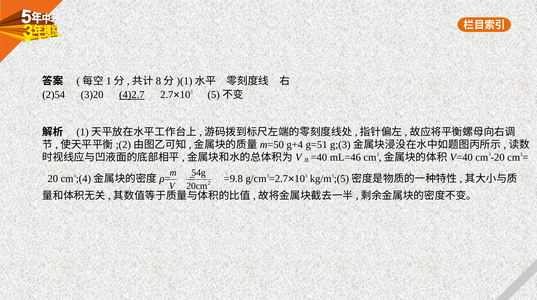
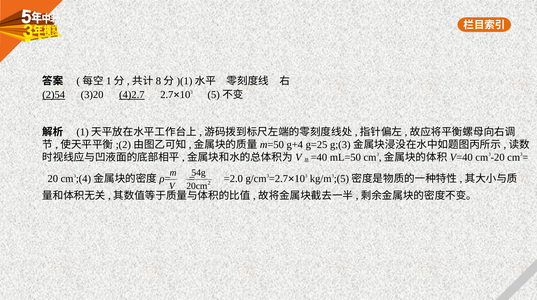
2)54 underline: none -> present (54, 95)
g=51: g=51 -> g=25 (317, 145)
mL=46: mL=46 -> mL=50 (345, 157)
=9.8: =9.8 -> =2.0 (233, 179)
